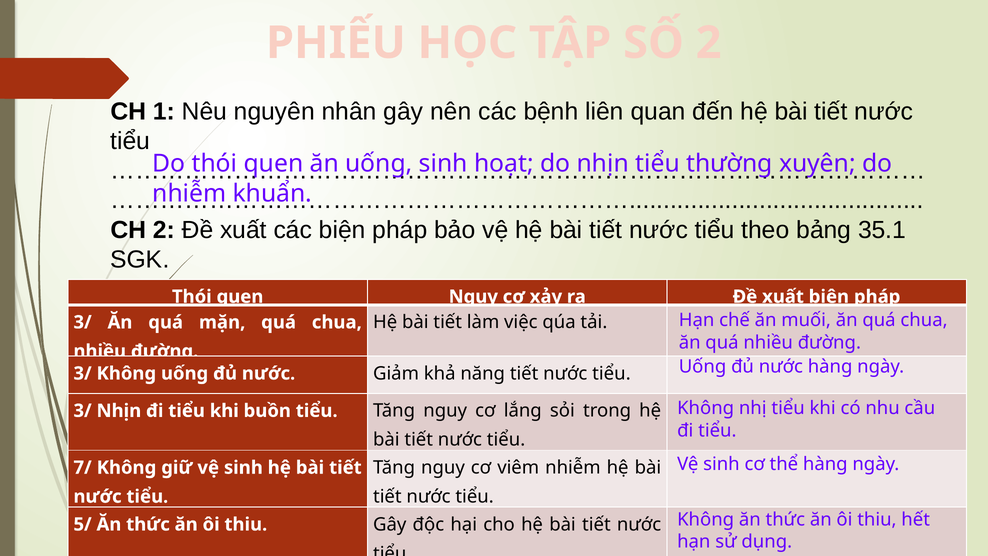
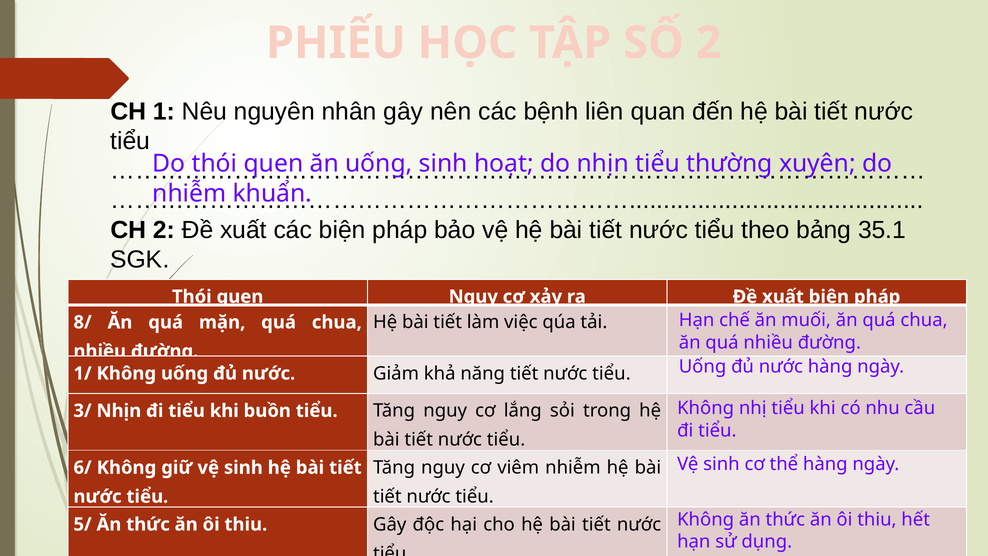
3/: 3/ -> 8/ (83, 322)
3/: 3/ -> 1/ (83, 373)
7/: 7/ -> 6/ (83, 467)
